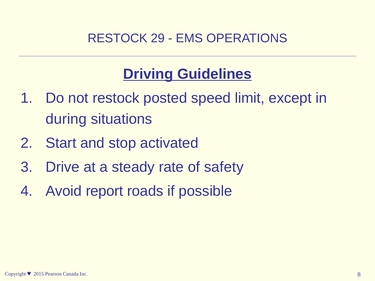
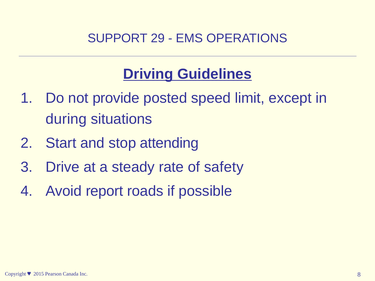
RESTOCK: RESTOCK -> SUPPORT (118, 38)
not restock: restock -> provide (116, 98)
activated: activated -> attending (169, 143)
